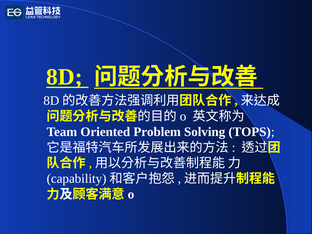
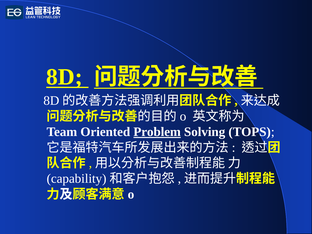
Problem underline: none -> present (157, 132)
